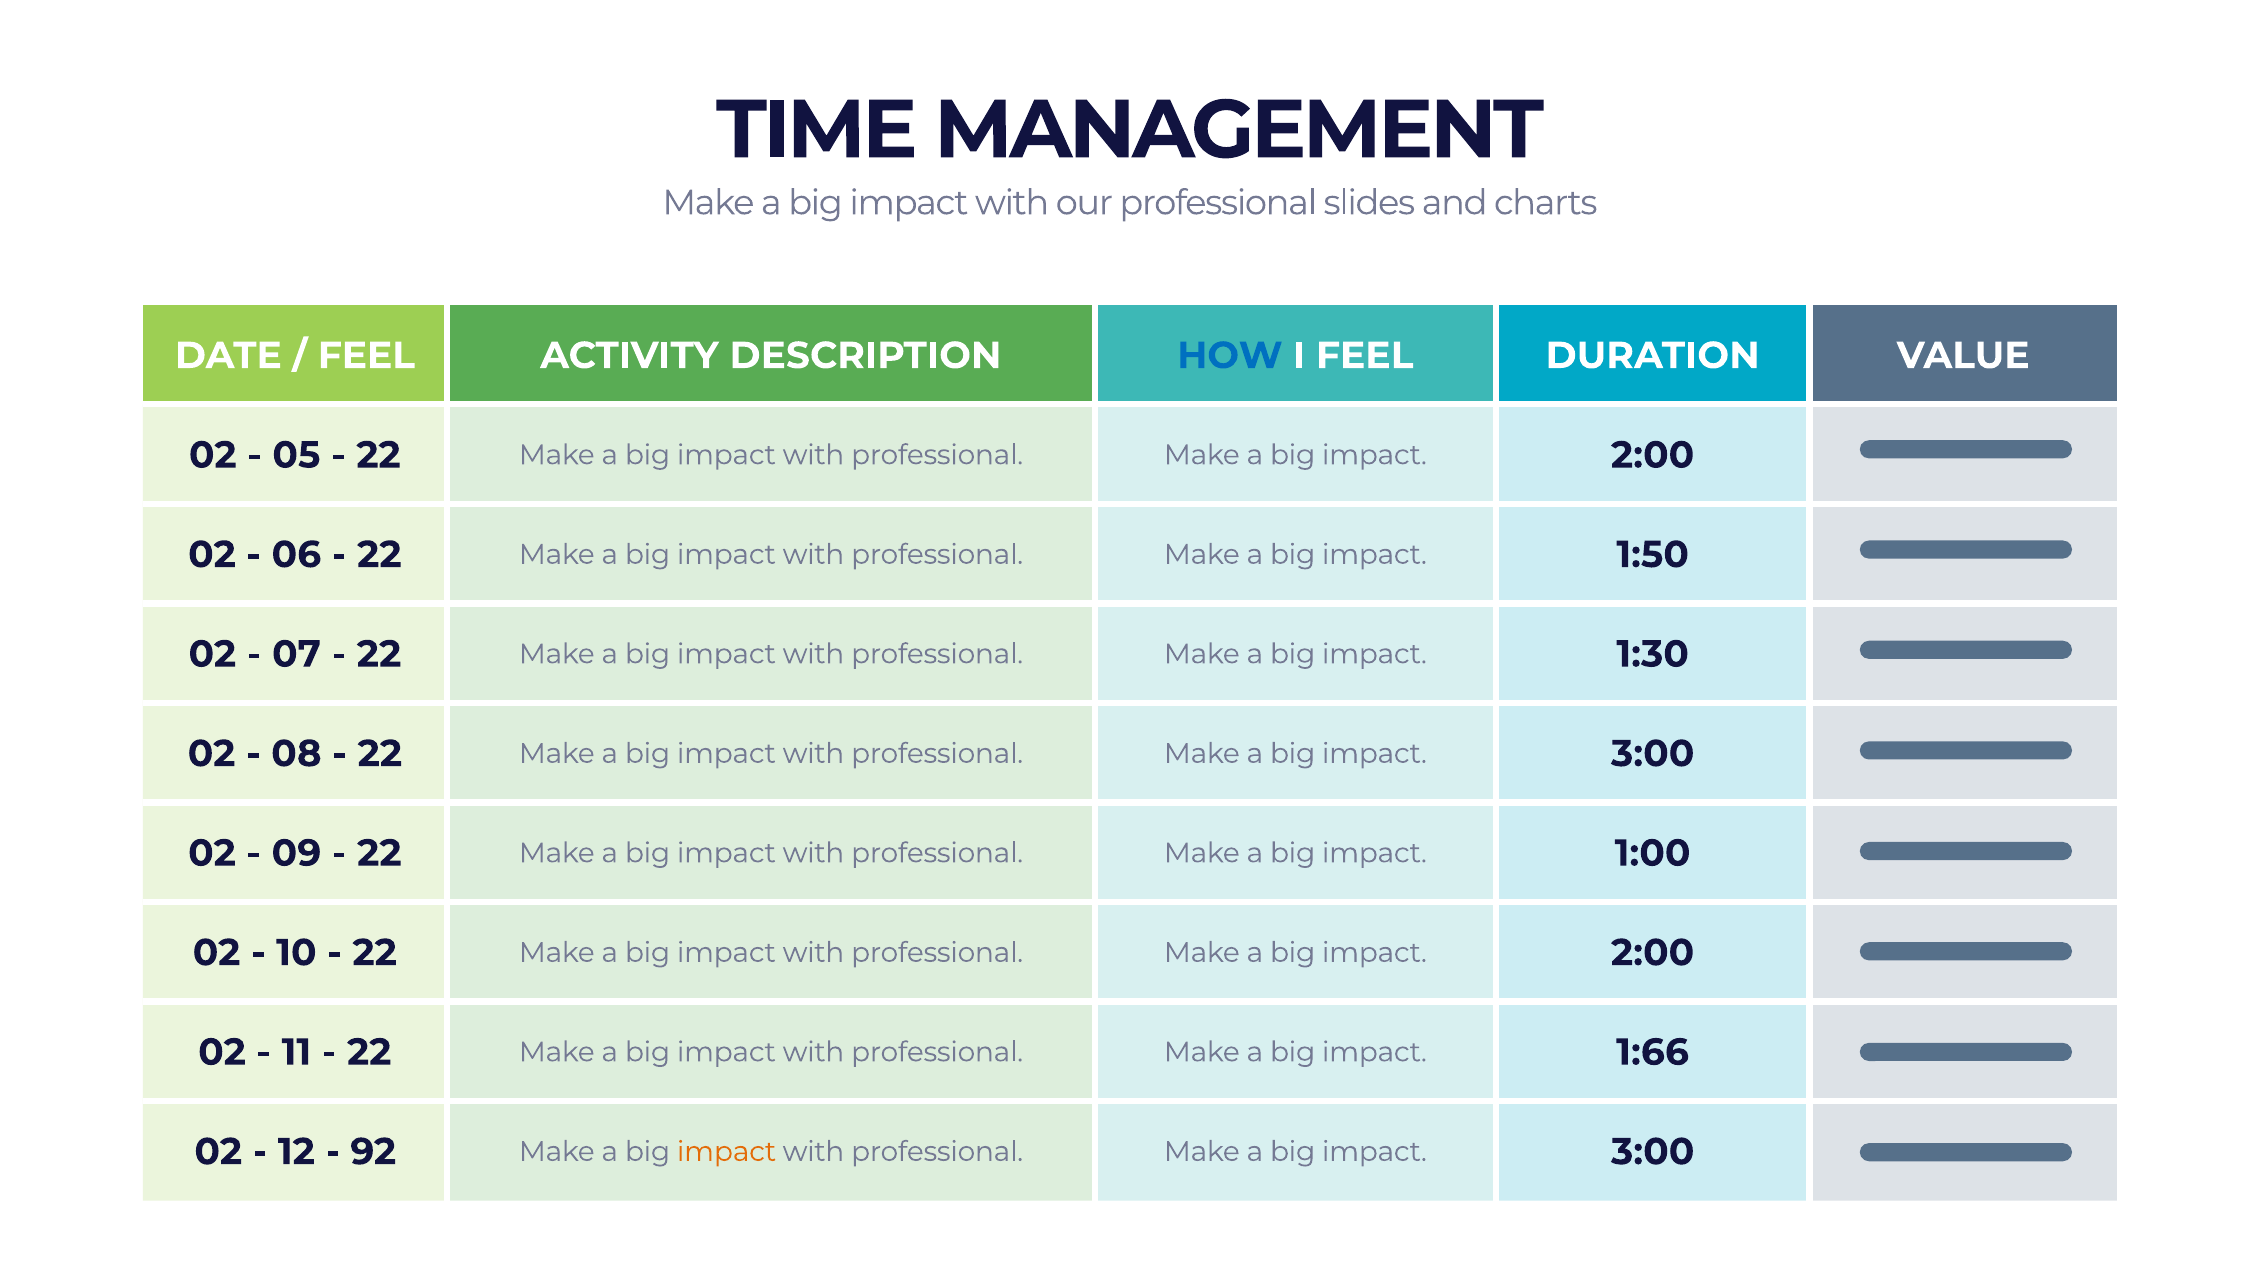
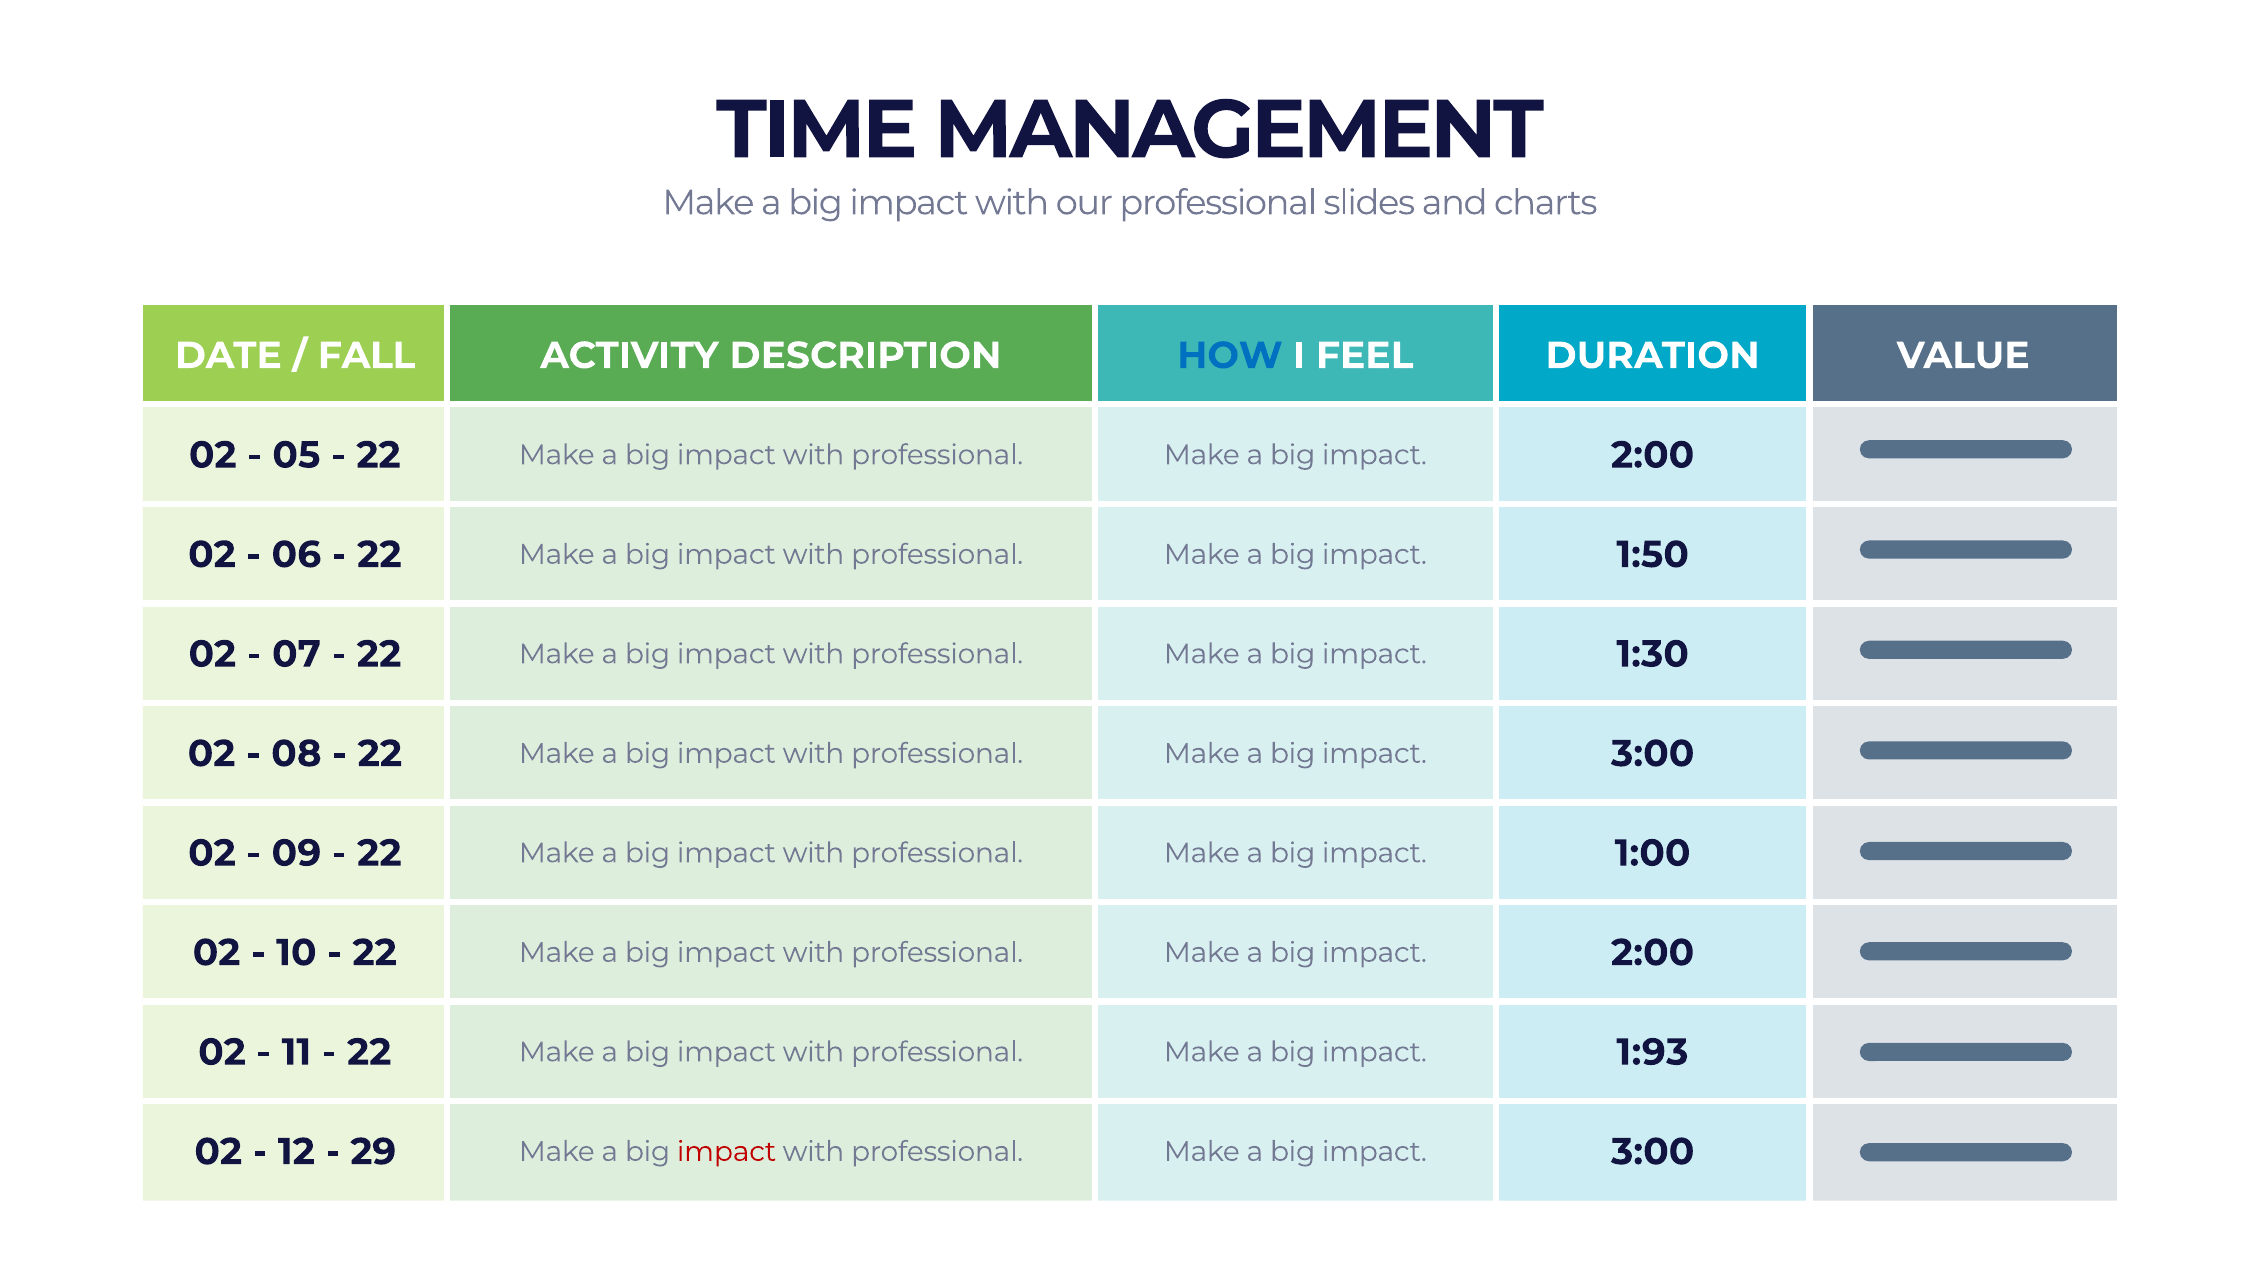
FEEL: FEEL -> FALL (367, 355)
1:66: 1:66 -> 1:93 (1652, 1052)
92: 92 -> 29 (373, 1151)
impact colour: orange -> red (727, 1151)
